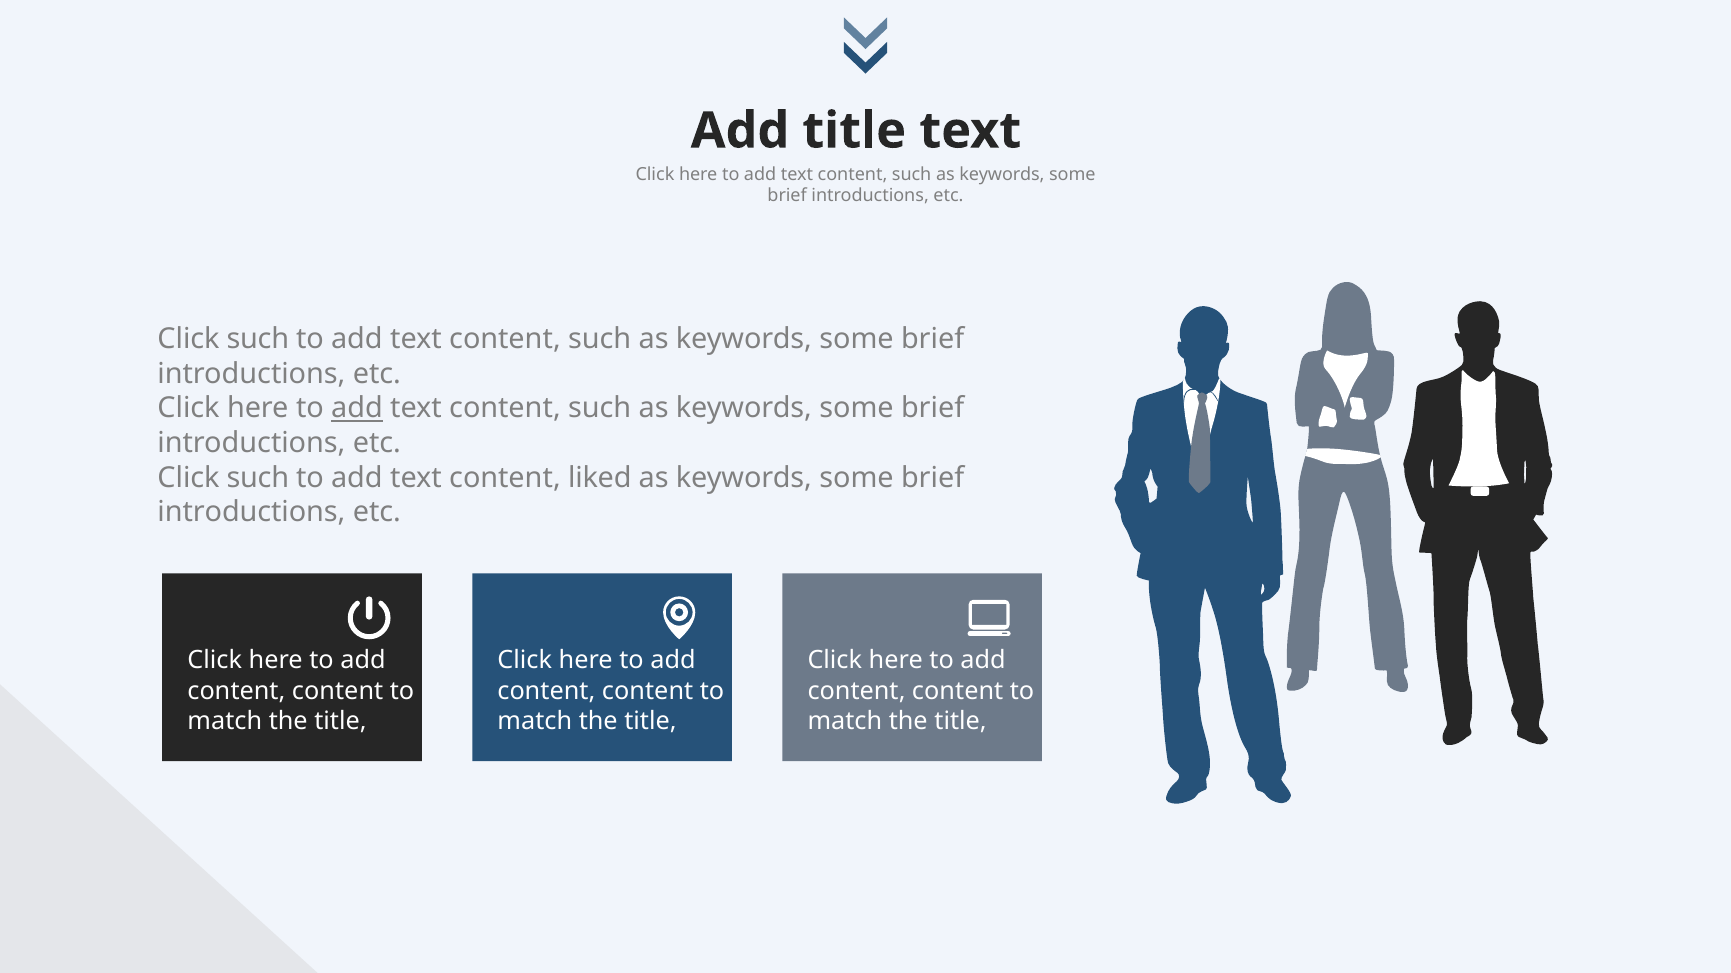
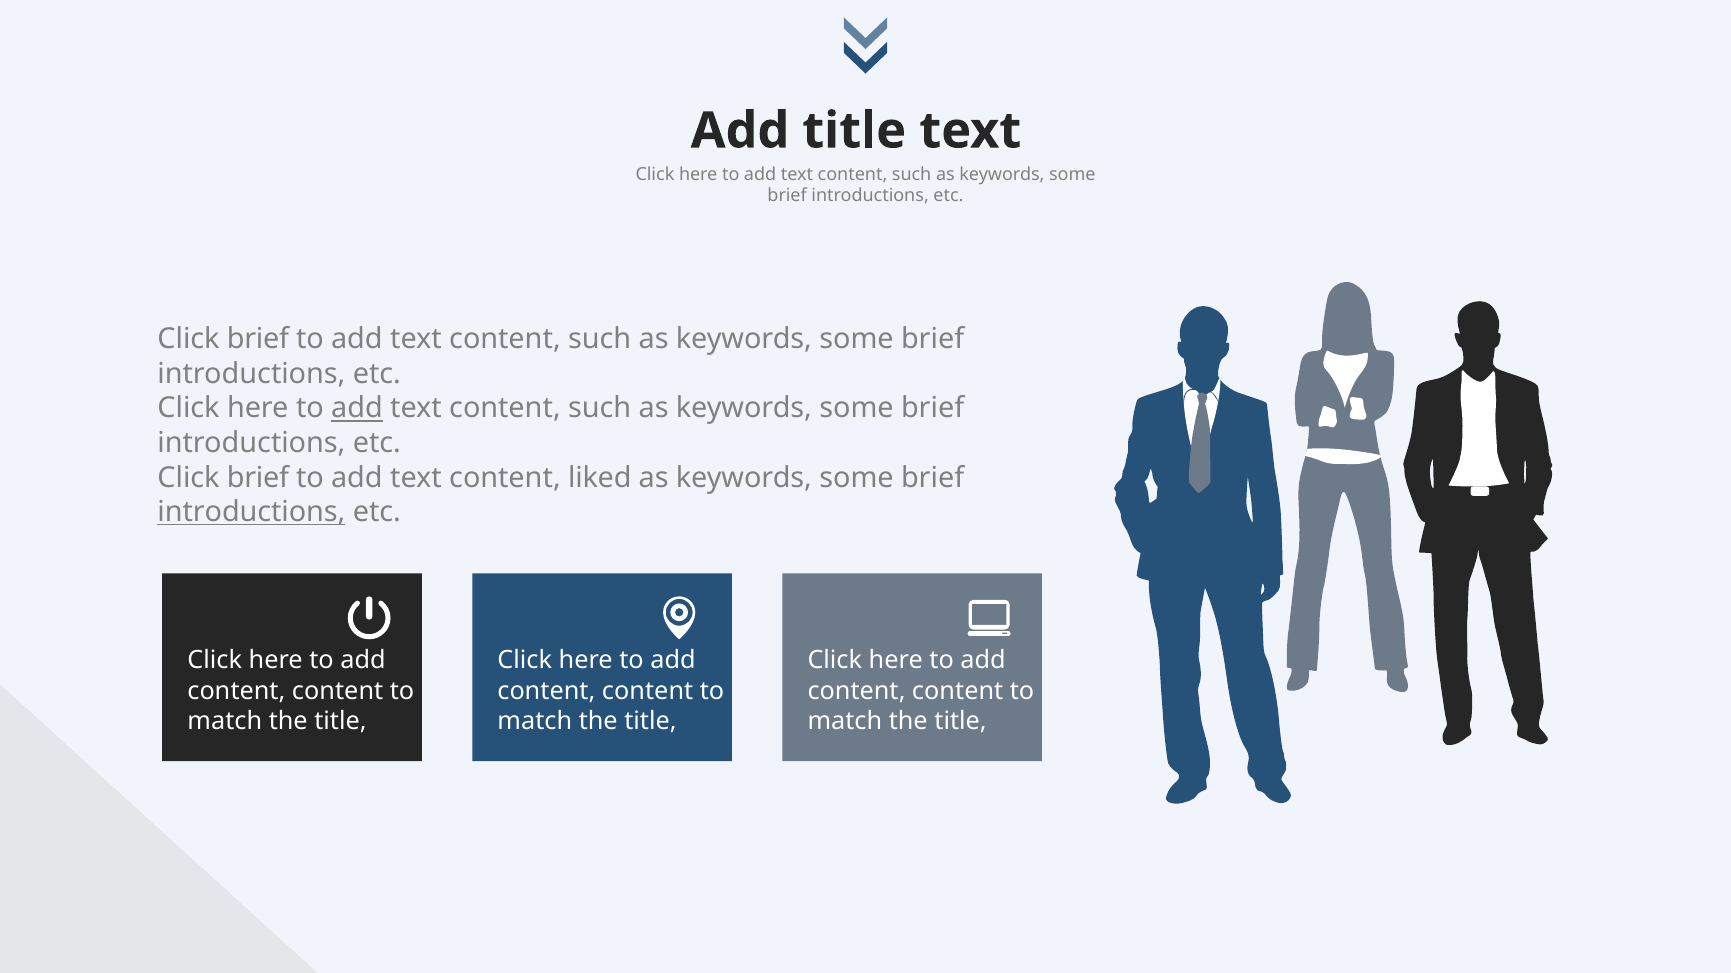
such: such -> brief (258, 339)
such: such -> brief (258, 478)
introductions underline: none -> present (251, 512)
